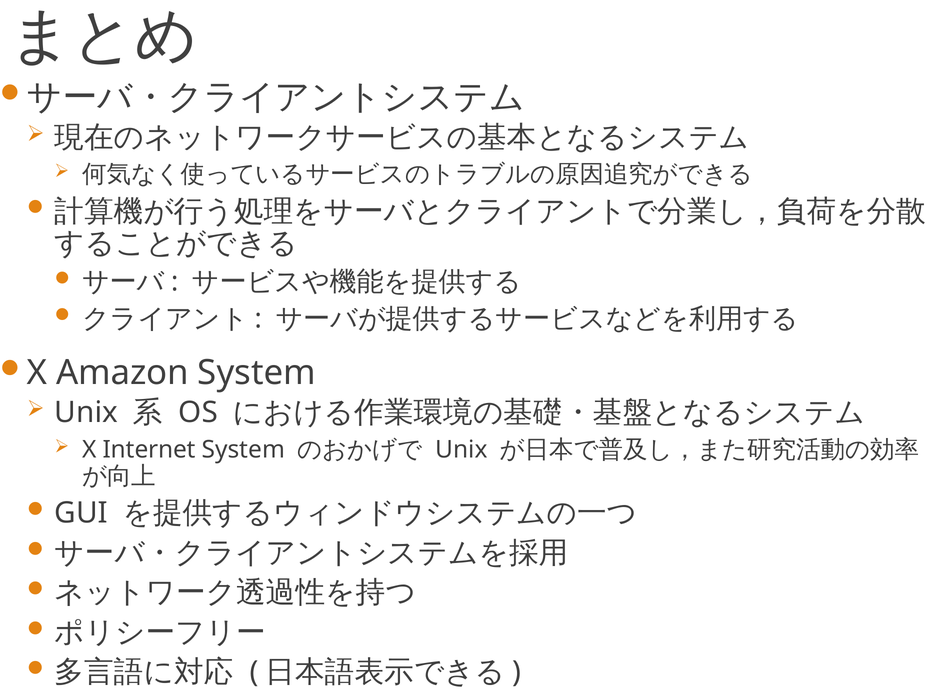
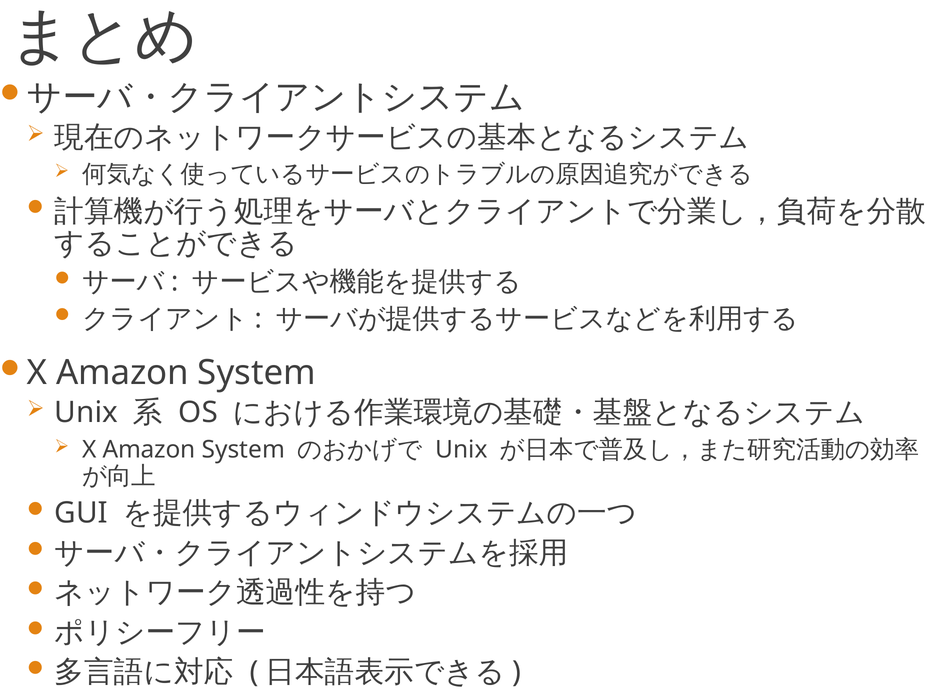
Internet: Internet -> Amazon (149, 450)
